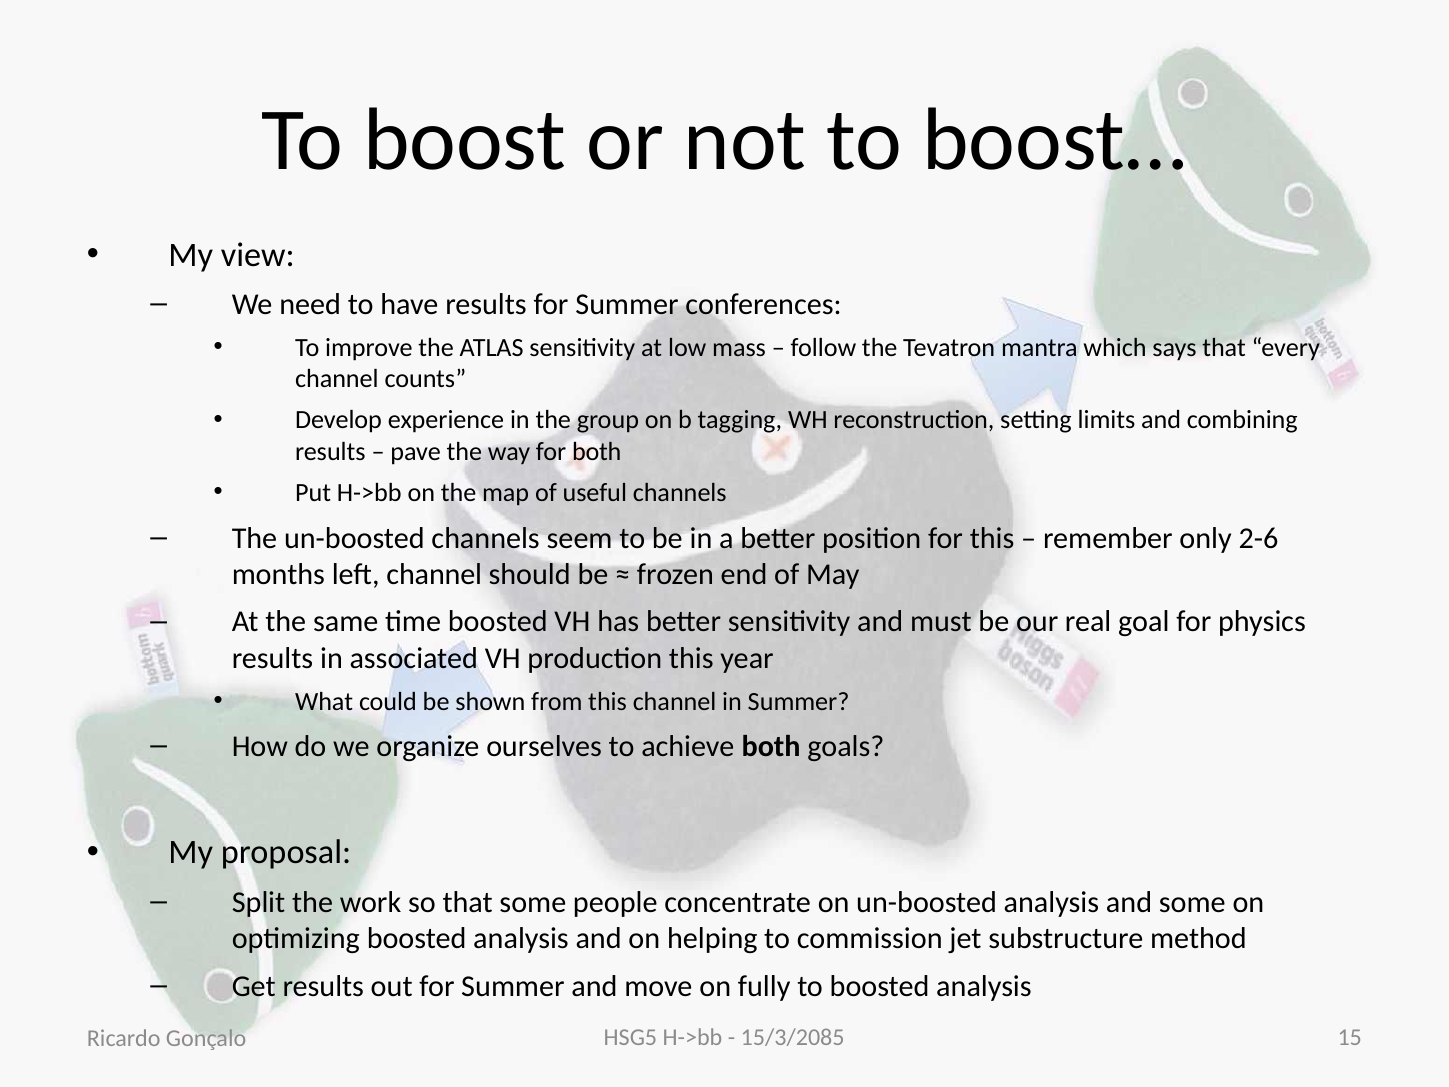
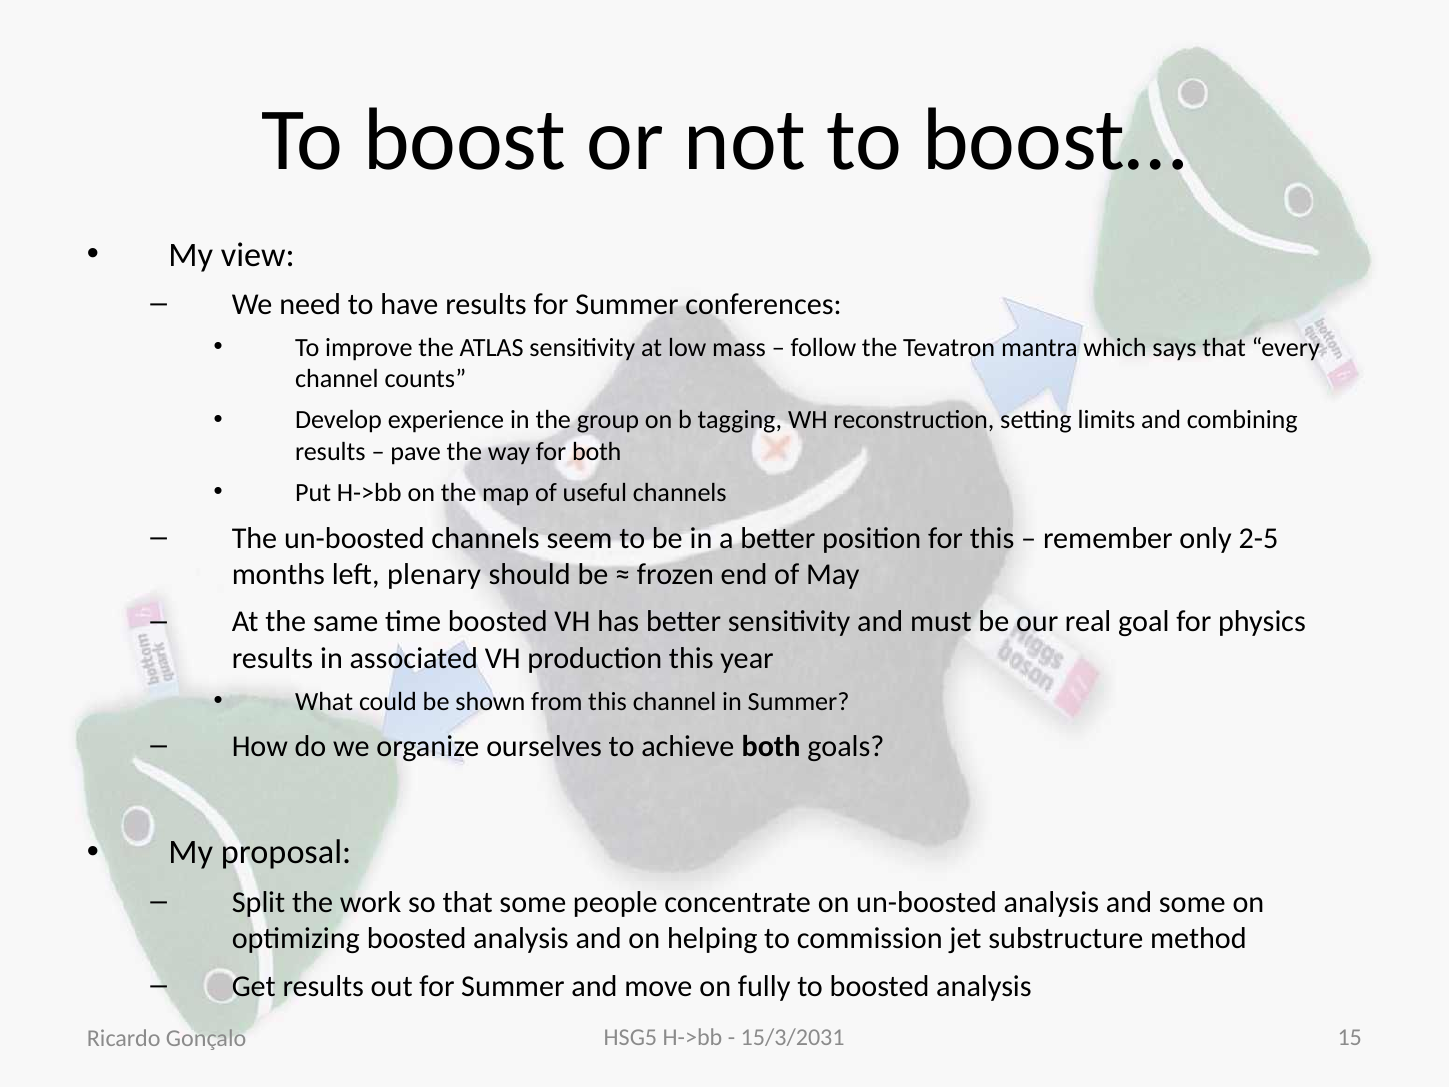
2-6: 2-6 -> 2-5 (1258, 538)
left channel: channel -> plenary (434, 574)
15/3/2085: 15/3/2085 -> 15/3/2031 (793, 1038)
